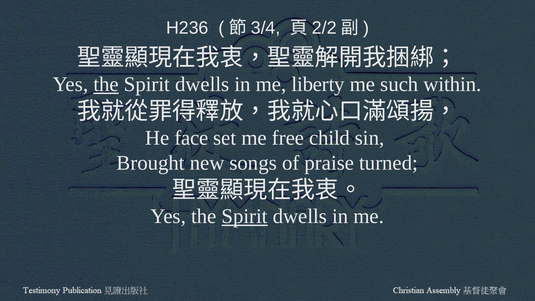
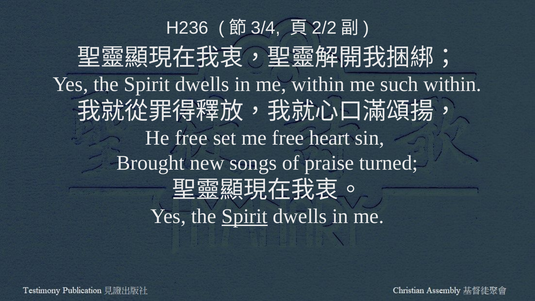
the underline: present -> none (106, 84)
me liberty: liberty -> within (318, 84)
He face: face -> free (191, 138)
child: child -> heart (330, 138)
